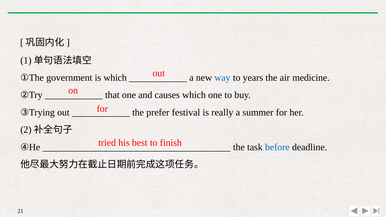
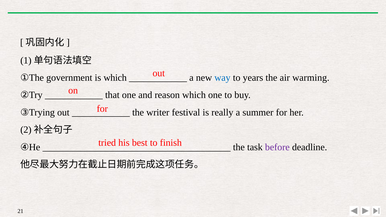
medicine: medicine -> warming (311, 78)
causes: causes -> reason (167, 95)
prefer: prefer -> writer (158, 112)
before colour: blue -> purple (277, 147)
